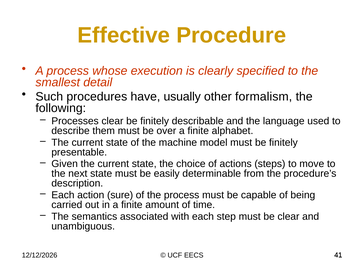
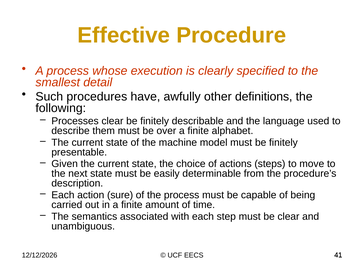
usually: usually -> awfully (182, 97)
formalism: formalism -> definitions (264, 97)
